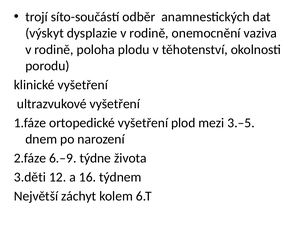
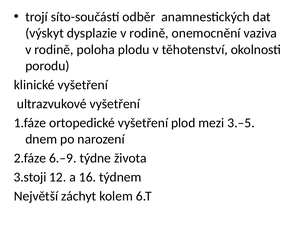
3.děti: 3.děti -> 3.stoji (30, 177)
